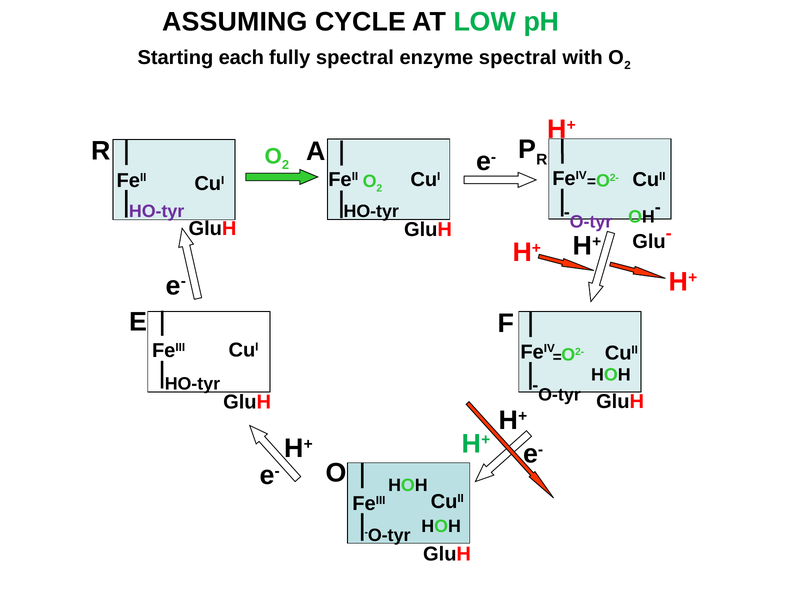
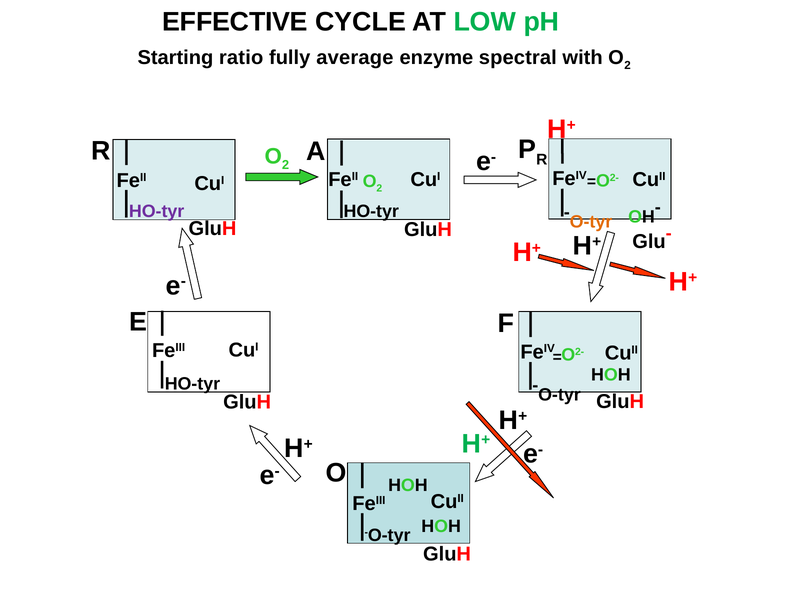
ASSUMING: ASSUMING -> EFFECTIVE (235, 22)
each: each -> ratio (241, 58)
fully spectral: spectral -> average (355, 58)
O-tyr colour: purple -> orange (591, 222)
